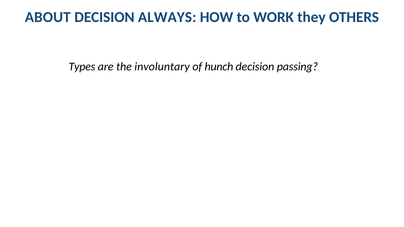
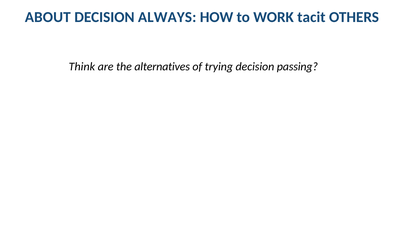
they: they -> tacit (311, 17)
Types: Types -> Think (82, 67)
involuntary: involuntary -> alternatives (162, 67)
hunch: hunch -> trying (219, 67)
